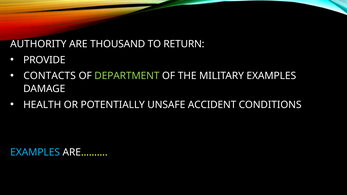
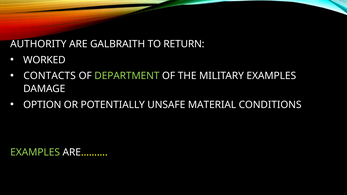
THOUSAND: THOUSAND -> GALBRAITH (118, 44)
PROVIDE: PROVIDE -> WORKED (44, 60)
HEALTH: HEALTH -> OPTION (42, 105)
ACCIDENT: ACCIDENT -> MATERIAL (212, 105)
EXAMPLES colour: light blue -> light green (35, 152)
